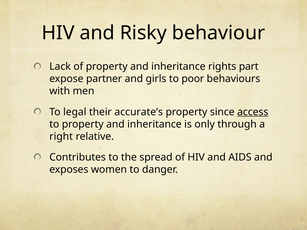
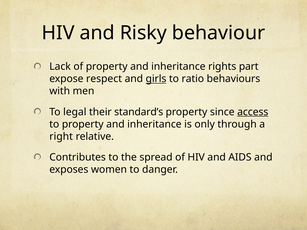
partner: partner -> respect (104, 79)
girls underline: none -> present (156, 79)
poor: poor -> ratio (193, 79)
accurate’s: accurate’s -> standard’s (139, 112)
